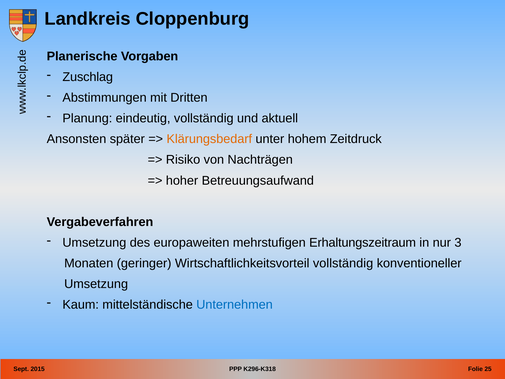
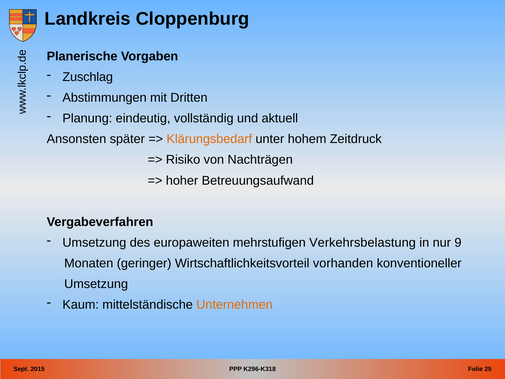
Erhaltungszeitraum: Erhaltungszeitraum -> Verkehrsbelastung (363, 242)
3: 3 -> 9 (458, 242)
Wirtschaftlichkeitsvorteil vollständig: vollständig -> vorhanden (343, 263)
Unternehmen colour: blue -> orange (235, 305)
